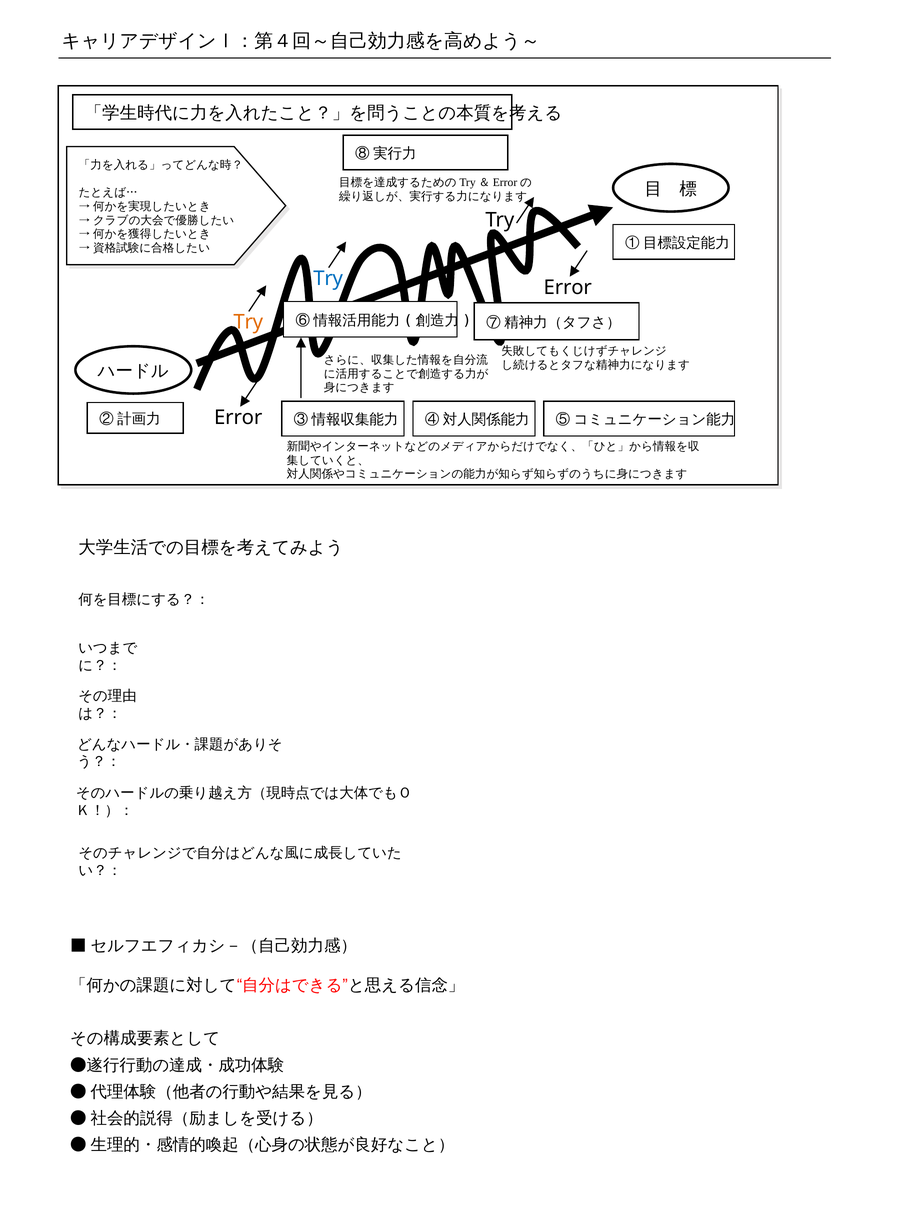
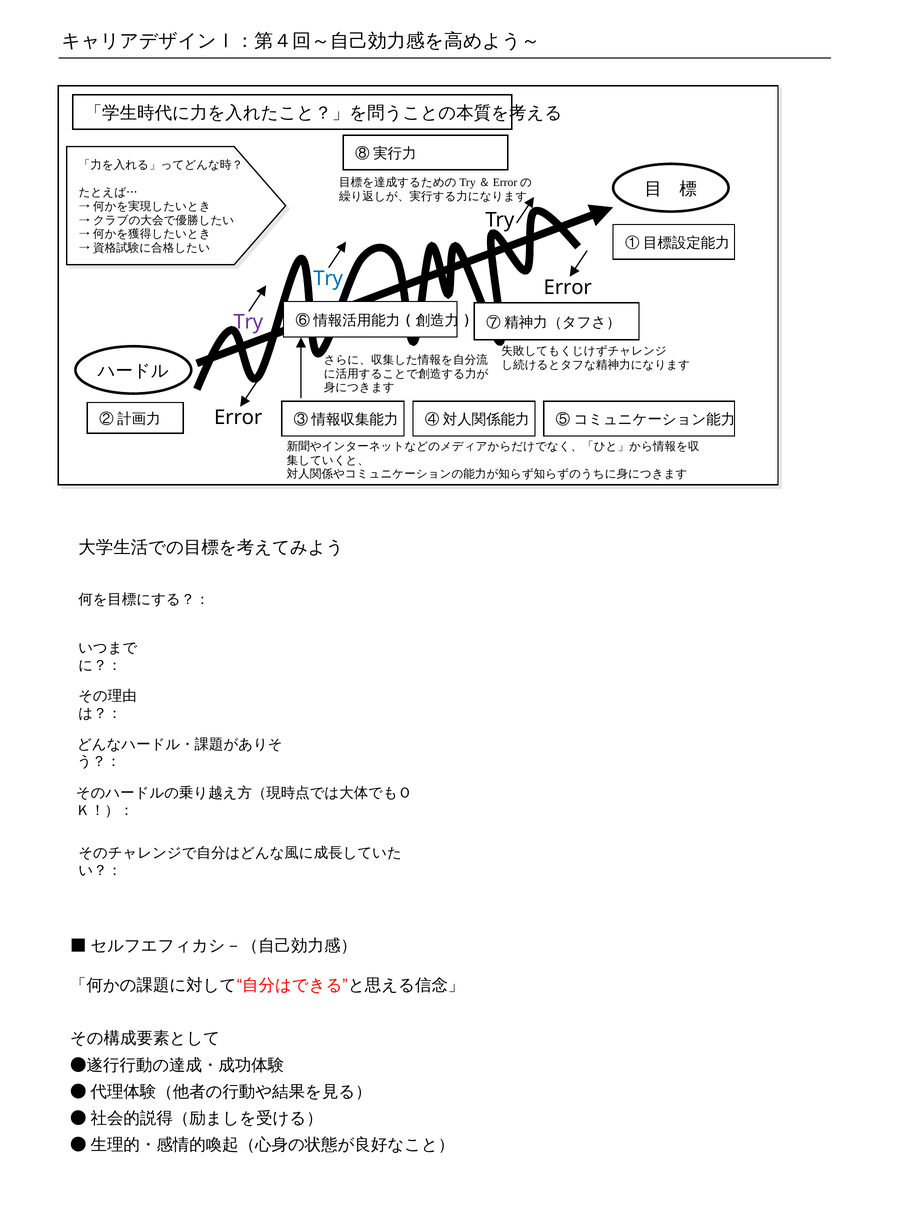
Try colour: orange -> purple (248, 322)
